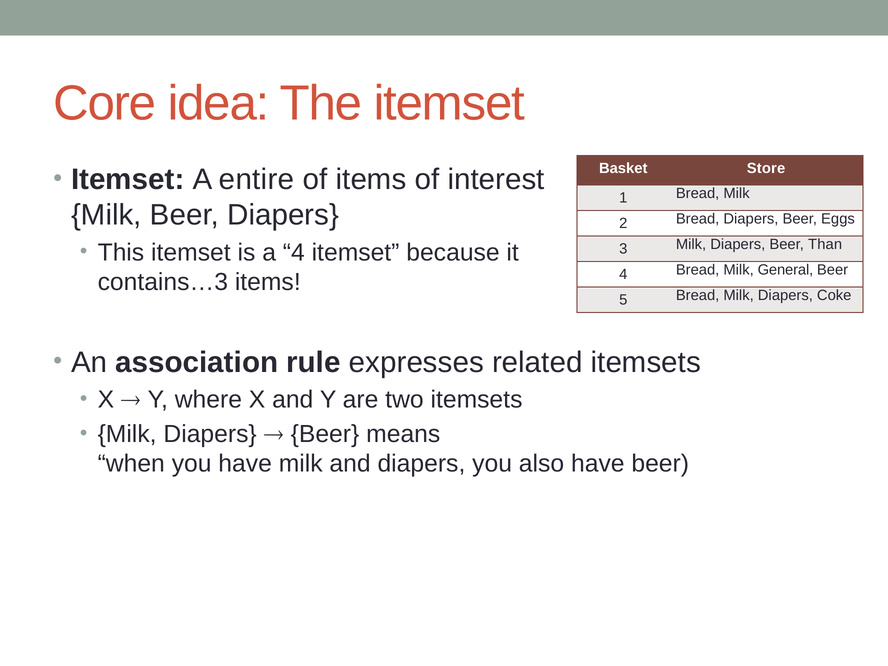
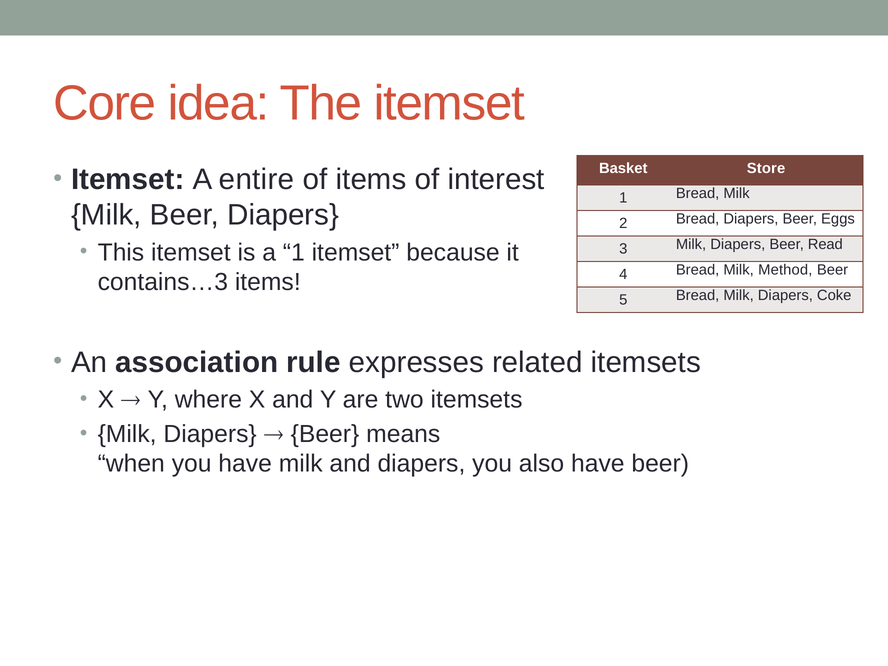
a 4: 4 -> 1 (294, 252)
Than: Than -> Read (825, 245)
General: General -> Method (785, 270)
